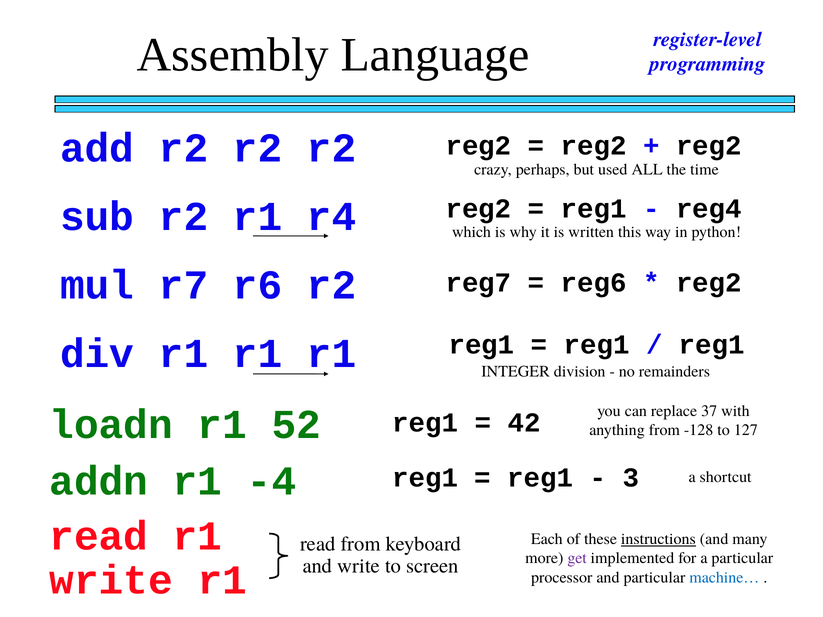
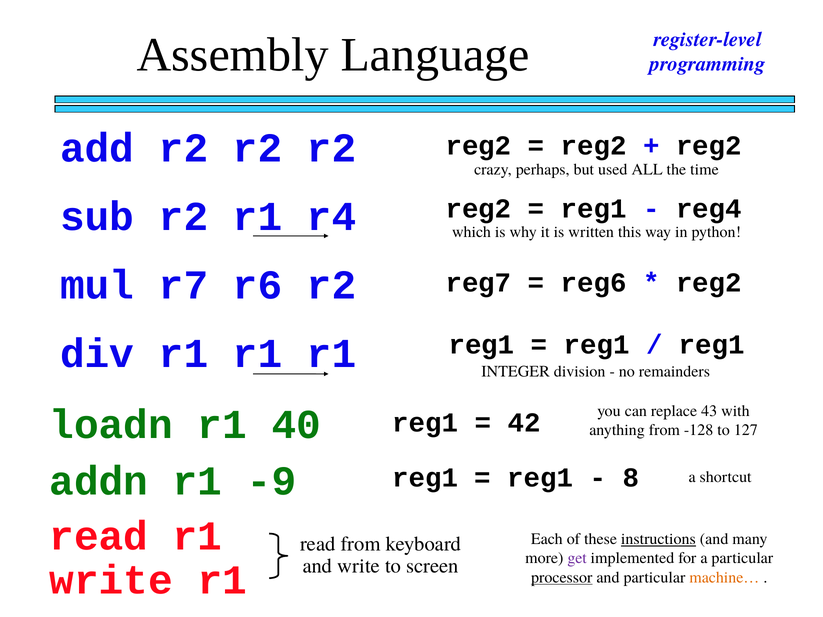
52: 52 -> 40 (296, 425)
37: 37 -> 43 (709, 411)
-4: -4 -> -9 (272, 481)
3: 3 -> 8 (631, 478)
processor underline: none -> present (562, 578)
machine… colour: blue -> orange (724, 578)
